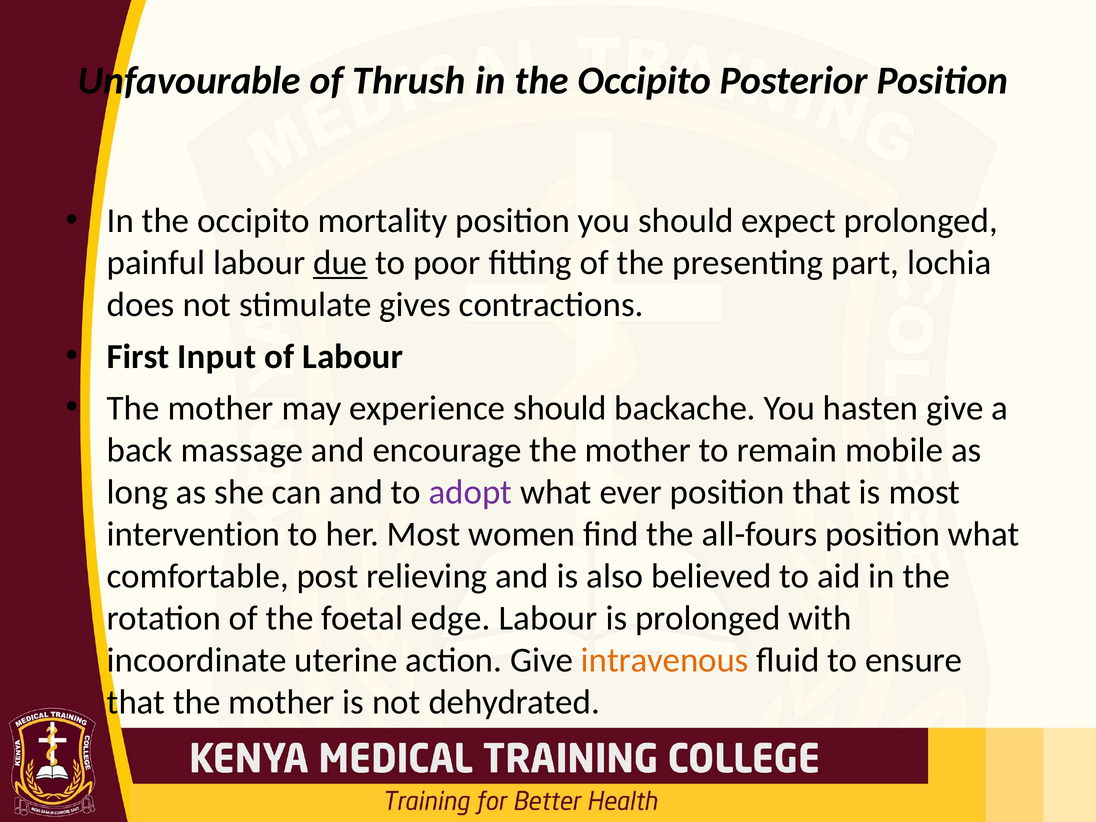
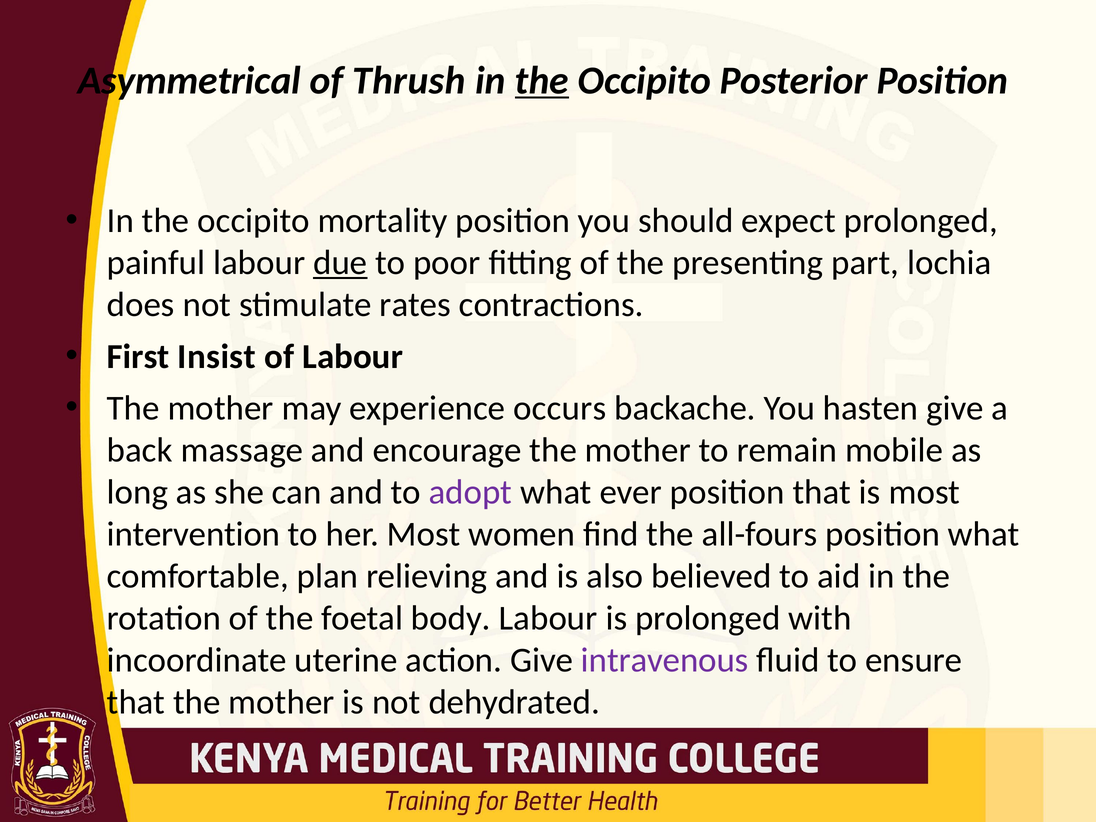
Unfavourable: Unfavourable -> Asymmetrical (189, 80)
the underline: none -> present (542, 80)
gives: gives -> rates (415, 305)
Input: Input -> Insist (217, 357)
experience should: should -> occurs (560, 408)
post: post -> plan (327, 576)
edge: edge -> body (451, 618)
intravenous colour: orange -> purple (665, 660)
